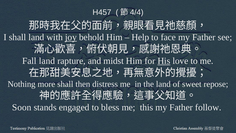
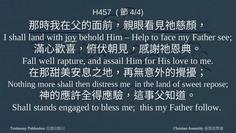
Fall land: land -> well (47, 61)
midst: midst -> assail (114, 61)
His underline: present -> none (164, 61)
Soon: Soon -> Shall (22, 107)
